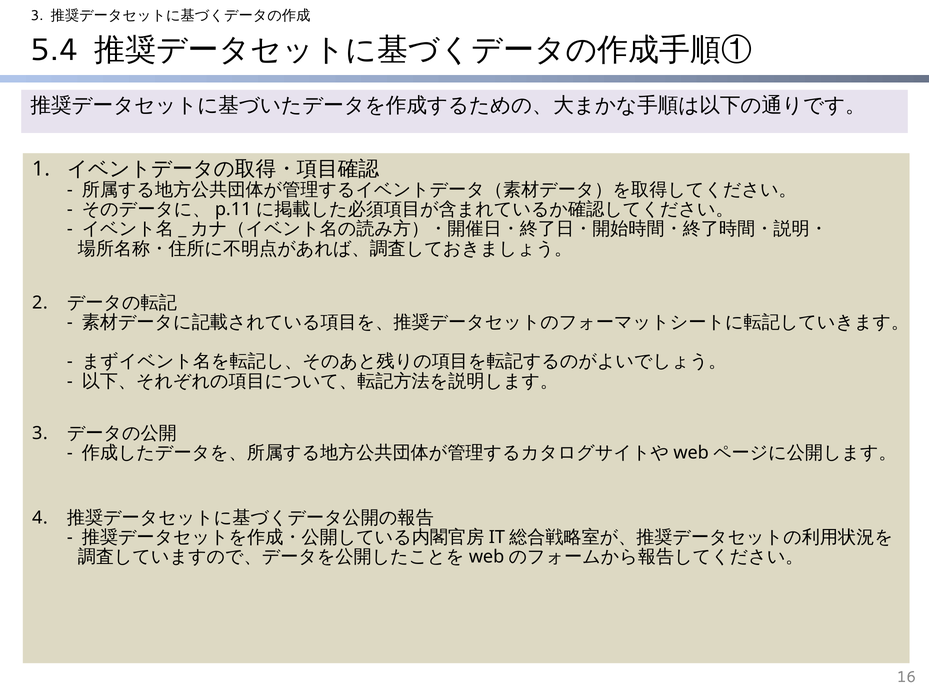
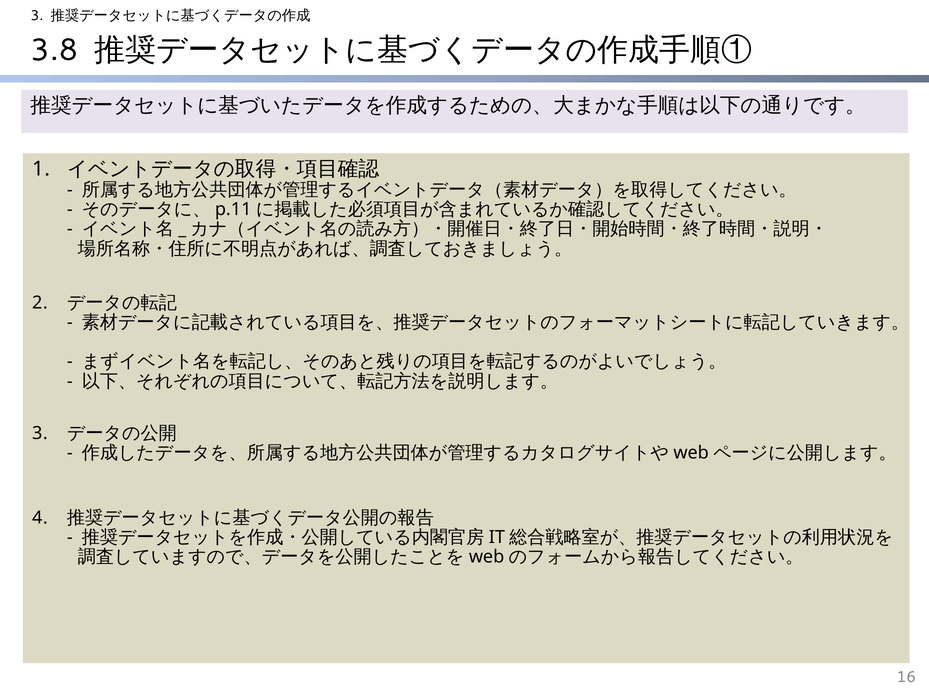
5.4: 5.4 -> 3.8 (54, 50)
